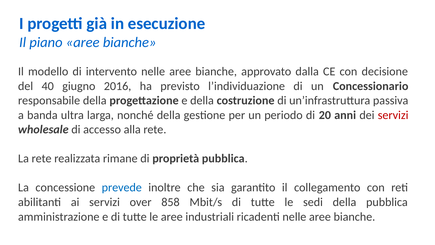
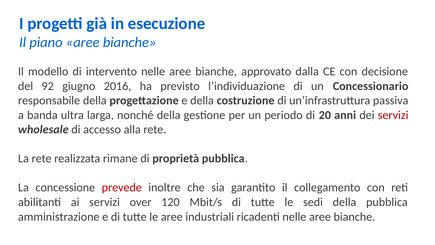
40: 40 -> 92 (48, 86)
prevede colour: blue -> red (122, 187)
858: 858 -> 120 (171, 202)
